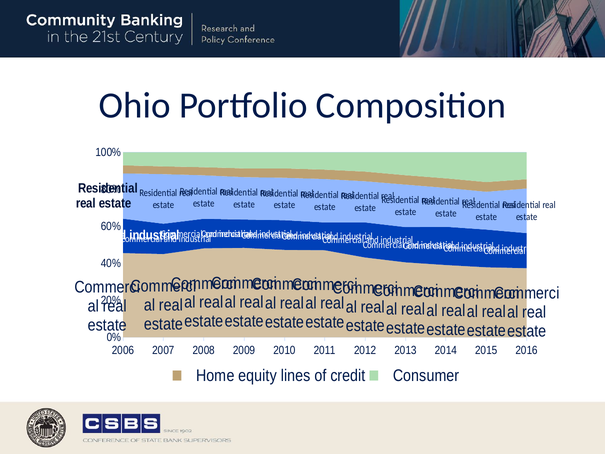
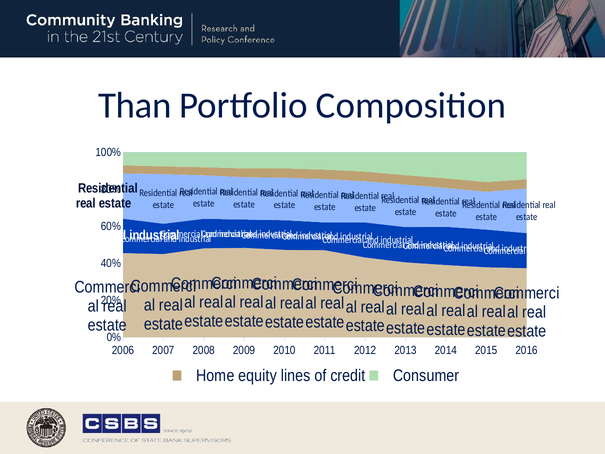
Ohio: Ohio -> Than (135, 105)
